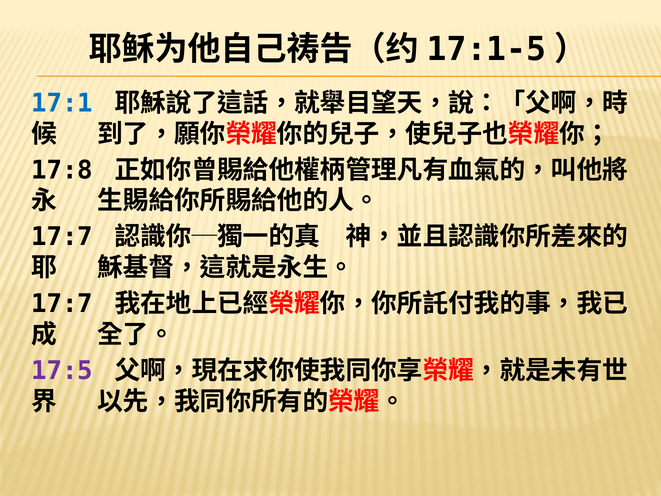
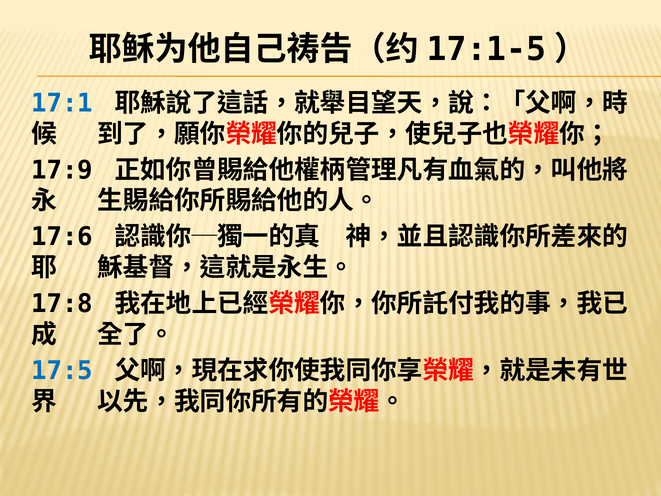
17:8: 17:8 -> 17:9 (62, 170)
17:7: 17:7 -> 17:6 (62, 237)
17:7: 17:7 -> 17:8 (62, 304)
17:5 colour: purple -> blue (62, 371)
